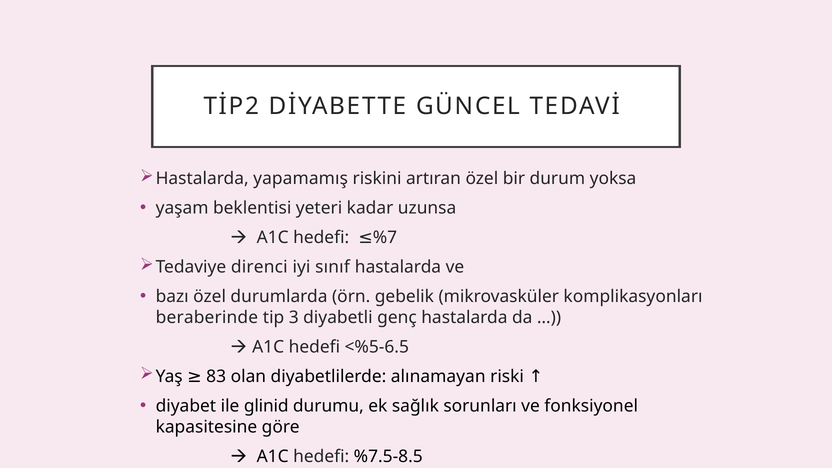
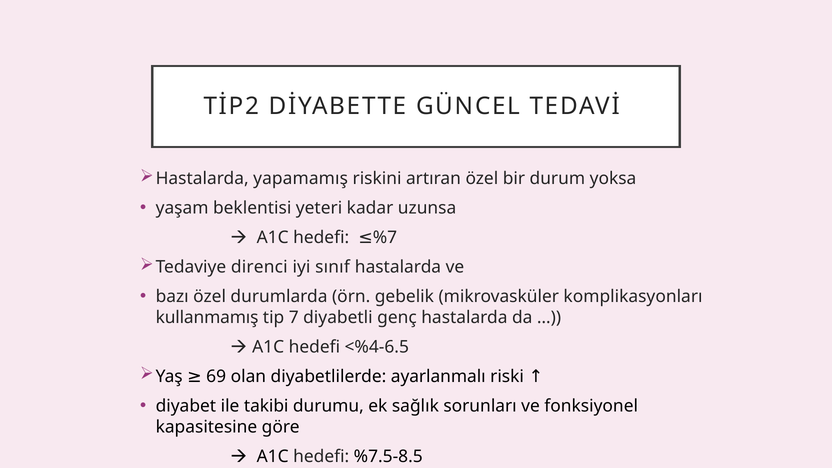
beraberinde: beraberinde -> kullanmamış (207, 318)
3: 3 -> 7 (294, 318)
<%5-6.5: <%5-6.5 -> <%4-6.5 (377, 347)
83: 83 -> 69 (216, 377)
alınamayan: alınamayan -> ayarlanmalı (438, 377)
glinid: glinid -> takibi (266, 406)
